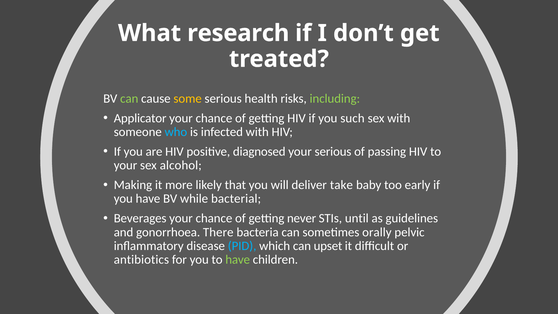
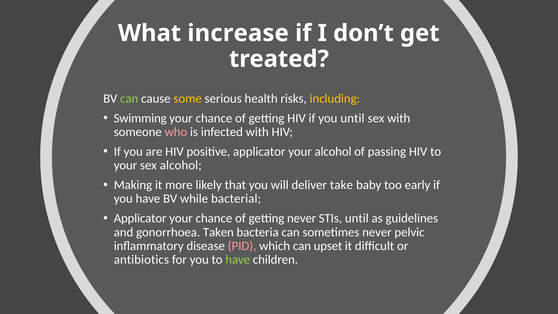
research: research -> increase (238, 33)
including colour: light green -> yellow (335, 98)
Applicator: Applicator -> Swimming (140, 118)
you such: such -> until (352, 118)
who colour: light blue -> pink (176, 132)
positive diagnosed: diagnosed -> applicator (259, 151)
your serious: serious -> alcohol (333, 151)
Beverages: Beverages -> Applicator (140, 218)
There: There -> Taken (218, 232)
sometimes orally: orally -> never (377, 232)
PID colour: light blue -> pink (242, 246)
